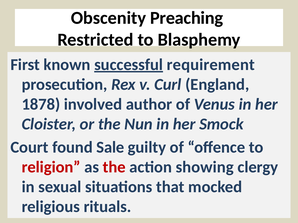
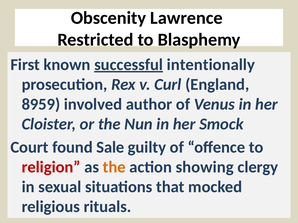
Preaching: Preaching -> Lawrence (186, 18)
requirement: requirement -> intentionally (211, 65)
1878: 1878 -> 8959 (41, 104)
the colour: red -> orange (114, 167)
